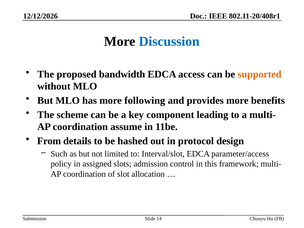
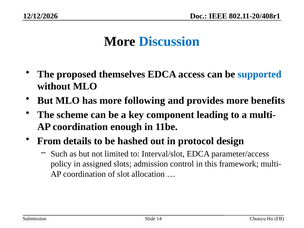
bandwidth: bandwidth -> themselves (122, 74)
supported colour: orange -> blue (260, 74)
assume: assume -> enough (126, 127)
